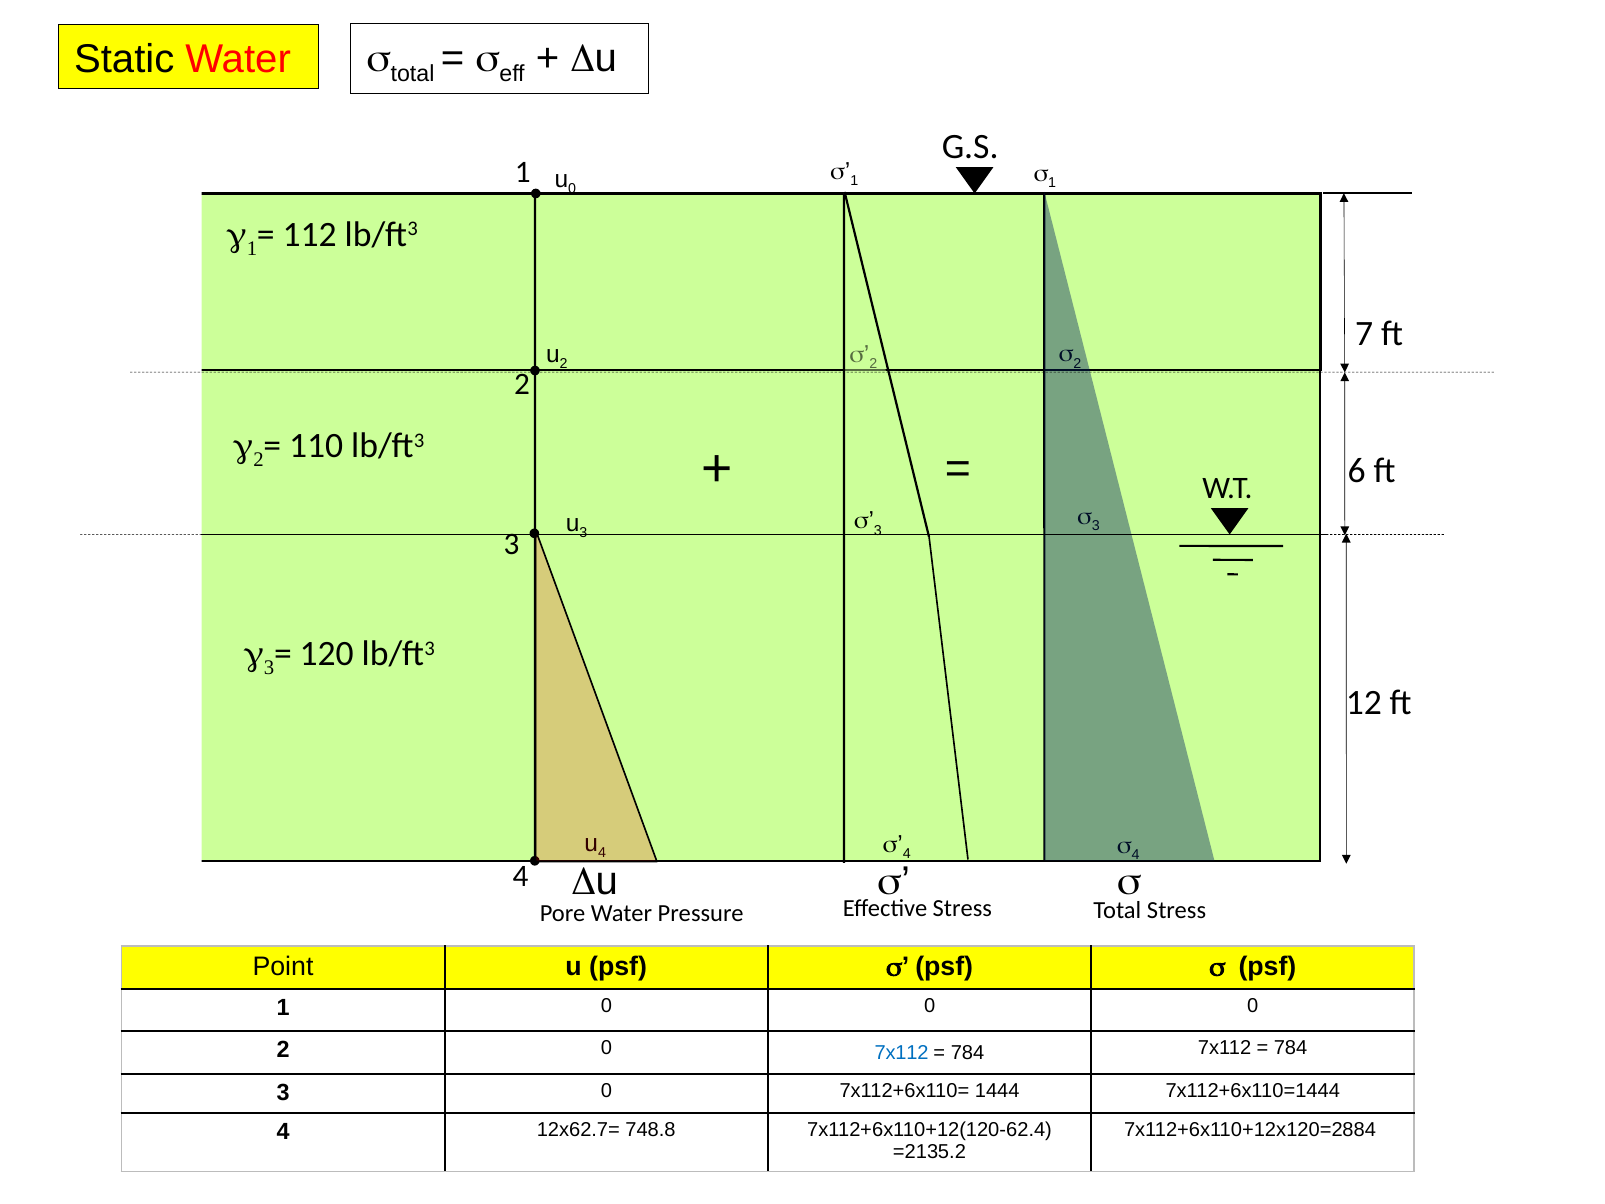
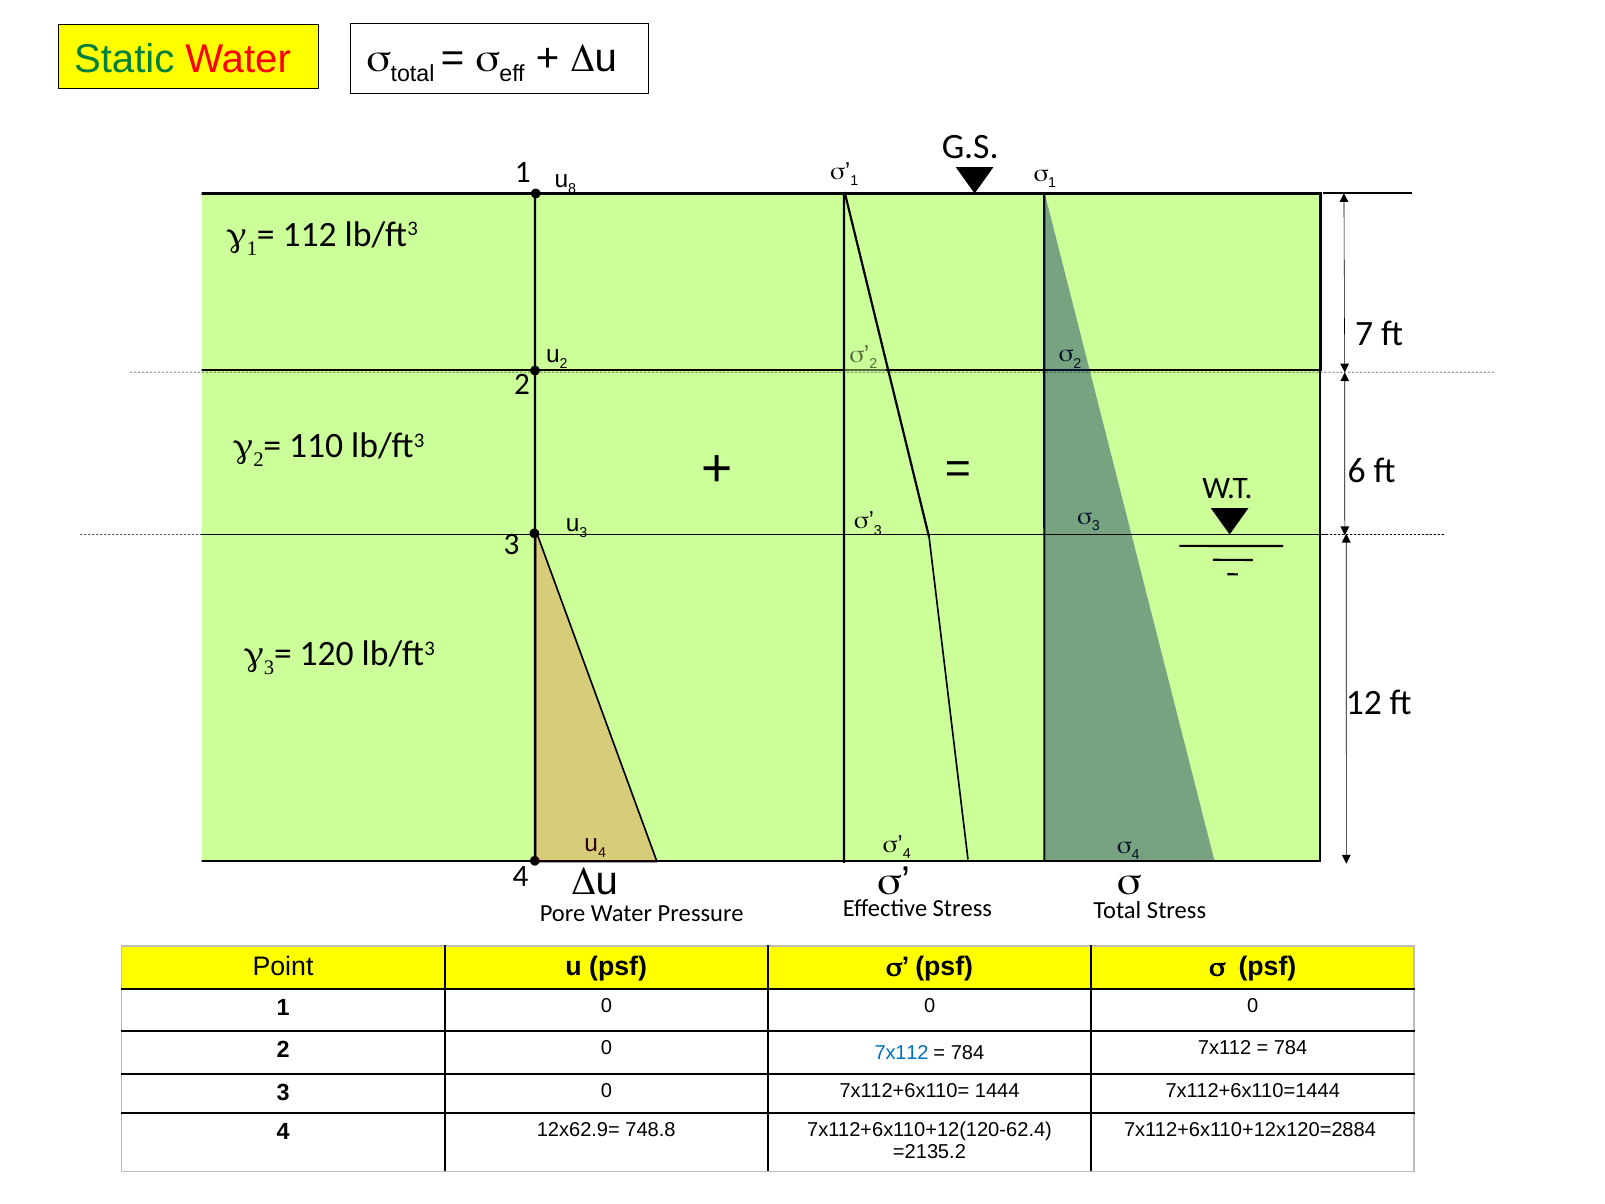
Static colour: black -> green (124, 59)
u 0: 0 -> 8 (572, 188)
12x62.7=: 12x62.7= -> 12x62.9= (578, 1129)
